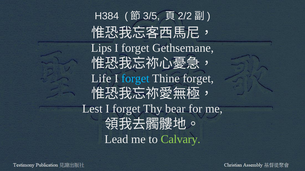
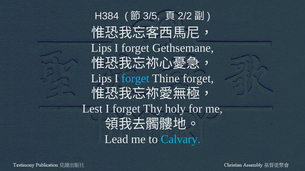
Life: Life -> Lips (101, 79)
bear: bear -> holy (175, 109)
Calvary colour: light green -> light blue (181, 140)
